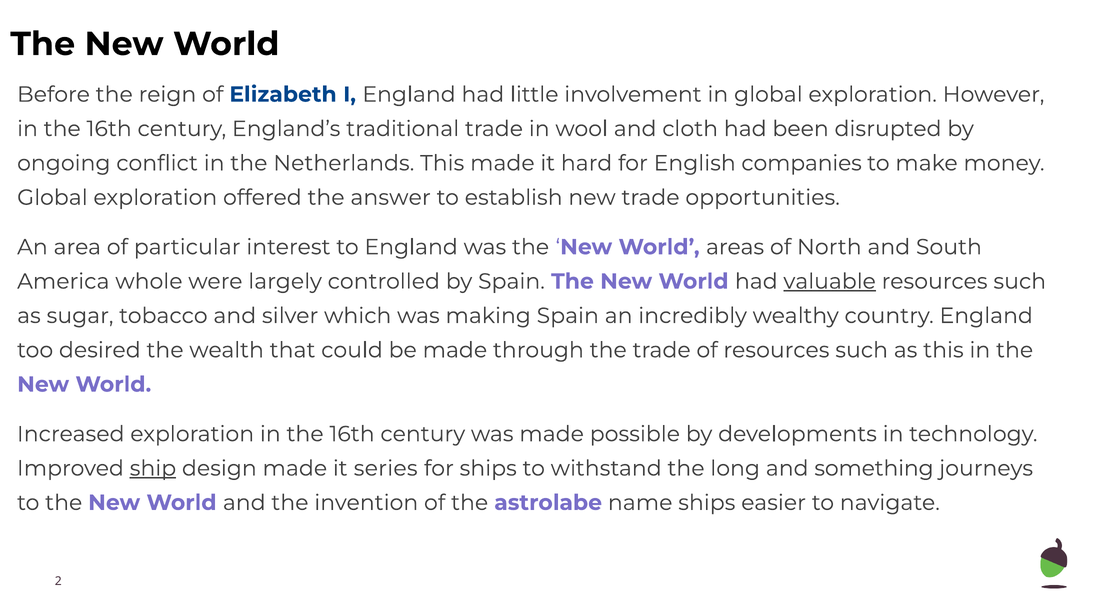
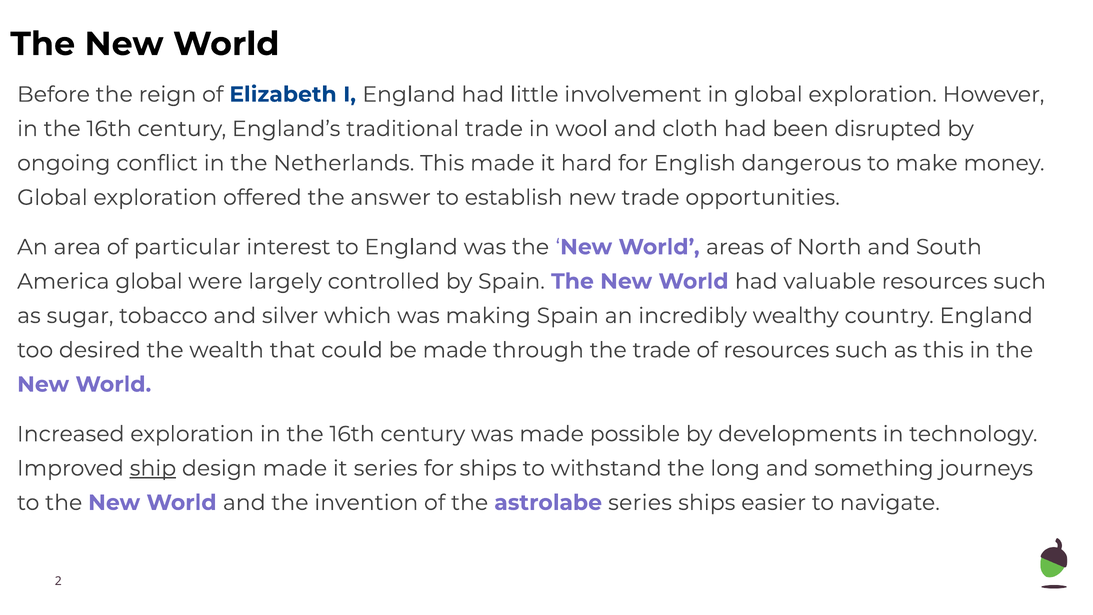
companies: companies -> dangerous (801, 163)
America whole: whole -> global (149, 281)
valuable underline: present -> none (830, 281)
astrolabe name: name -> series (640, 503)
